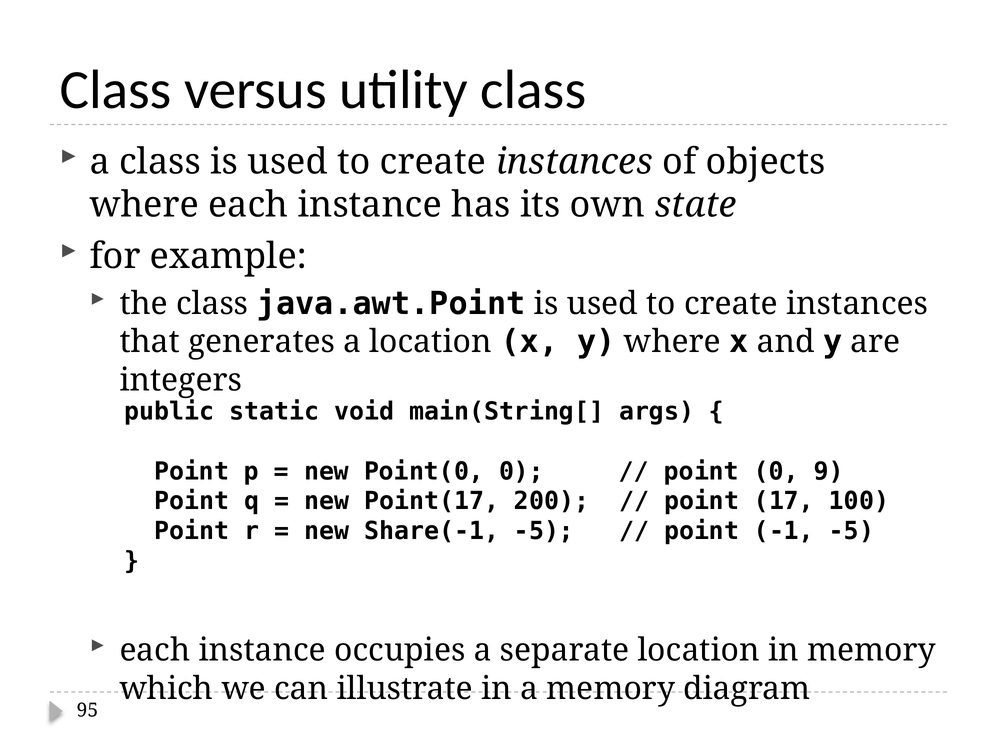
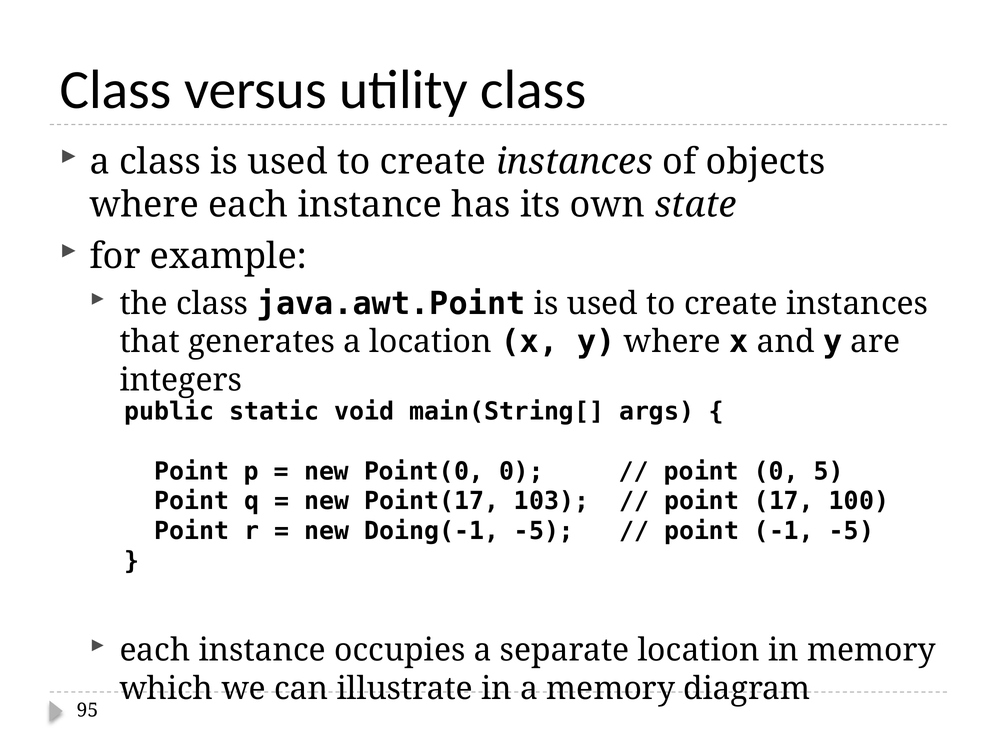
9: 9 -> 5 (829, 472)
200: 200 -> 103 (552, 502)
Share(-1: Share(-1 -> Doing(-1 (432, 532)
